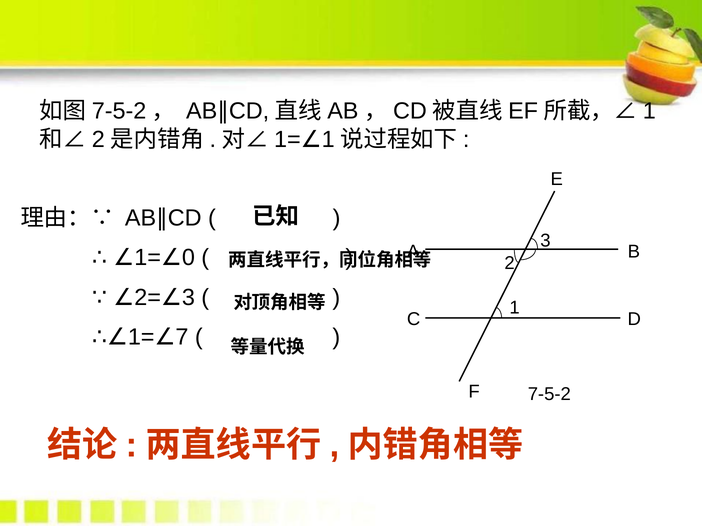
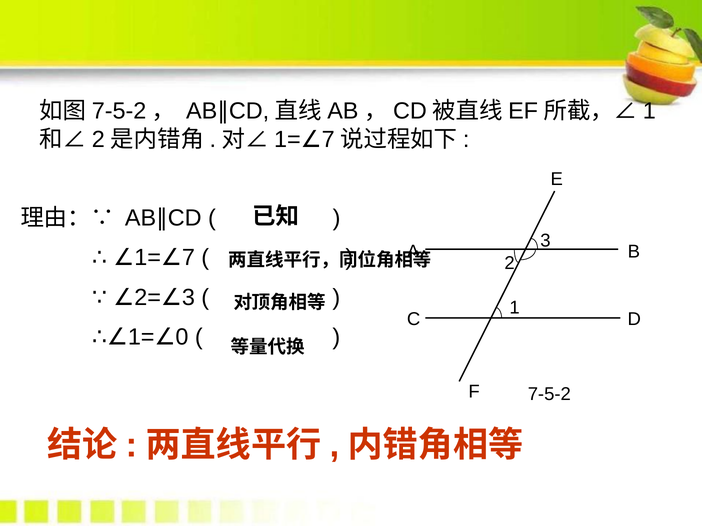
1: 1 -> 7 (328, 139)
0: 0 -> 7 (188, 258)
7: 7 -> 0 (182, 337)
